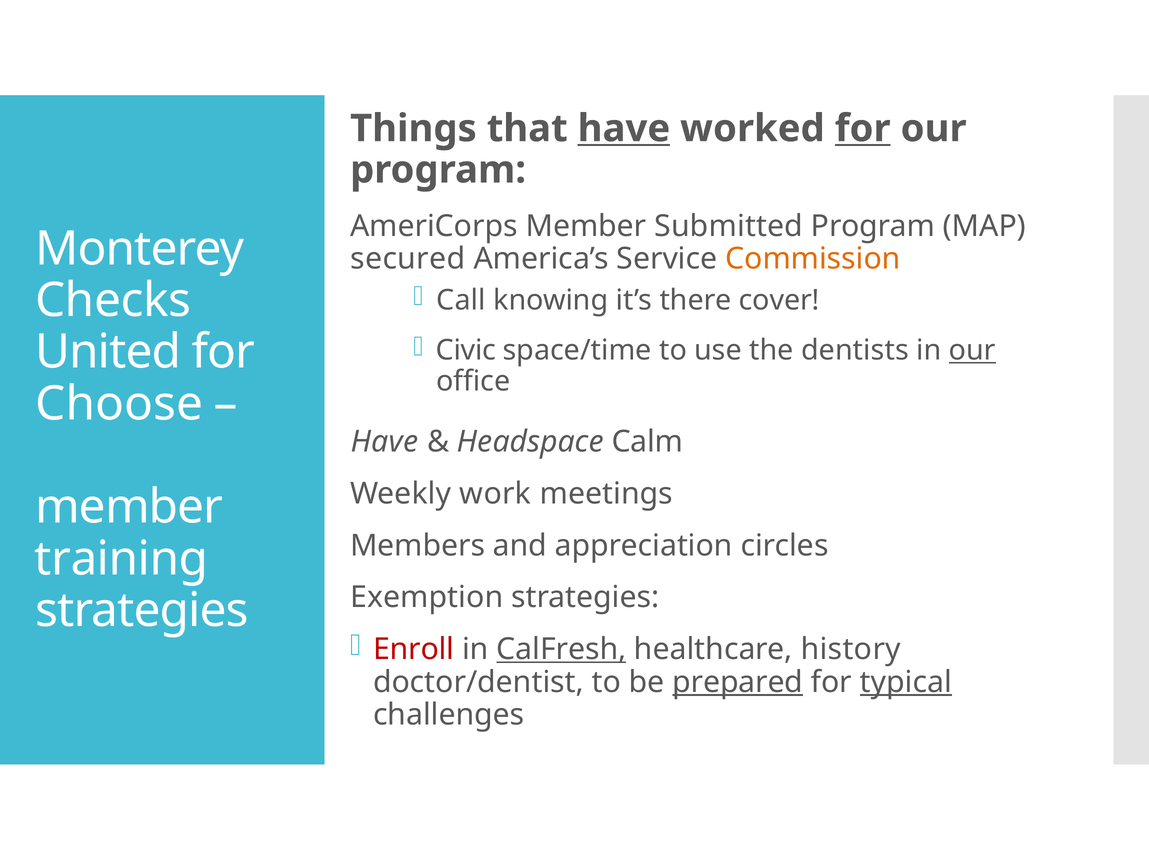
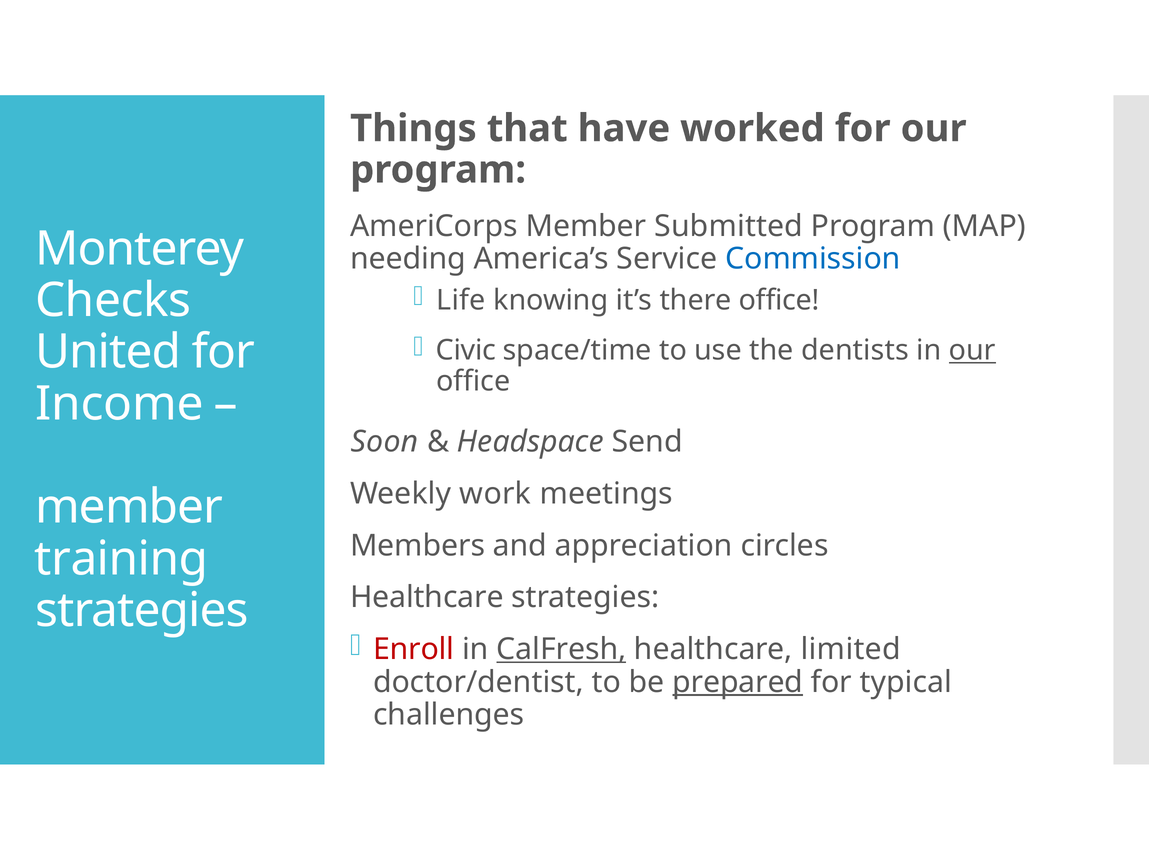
have underline: present -> none (624, 129)
for underline: present -> none (863, 129)
secured: secured -> needing (408, 259)
Commission colour: orange -> blue (813, 259)
Call: Call -> Life (461, 300)
there cover: cover -> office (779, 300)
Choose: Choose -> Income (119, 404)
Have: Have -> Soon (385, 442)
Calm: Calm -> Send (647, 442)
Exemption: Exemption -> Healthcare (427, 598)
history: history -> limited (851, 650)
typical underline: present -> none (906, 683)
